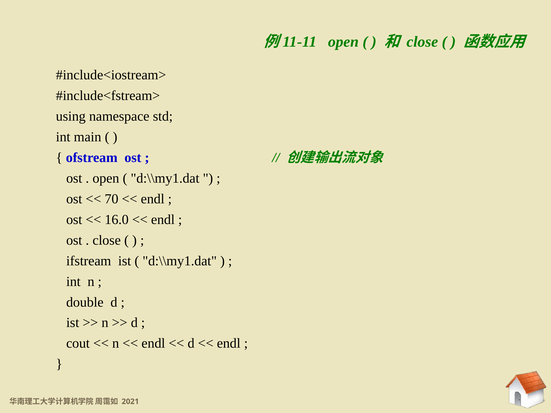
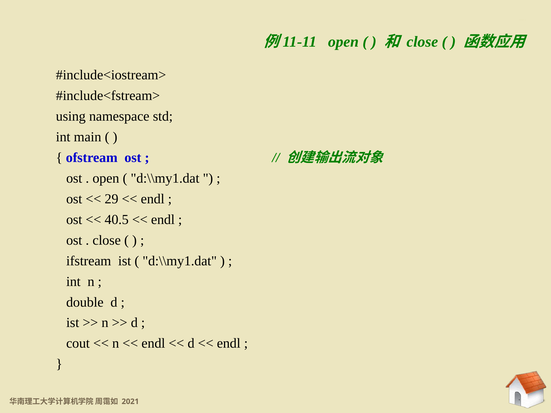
70: 70 -> 29 (112, 199)
16.0: 16.0 -> 40.5 (117, 220)
